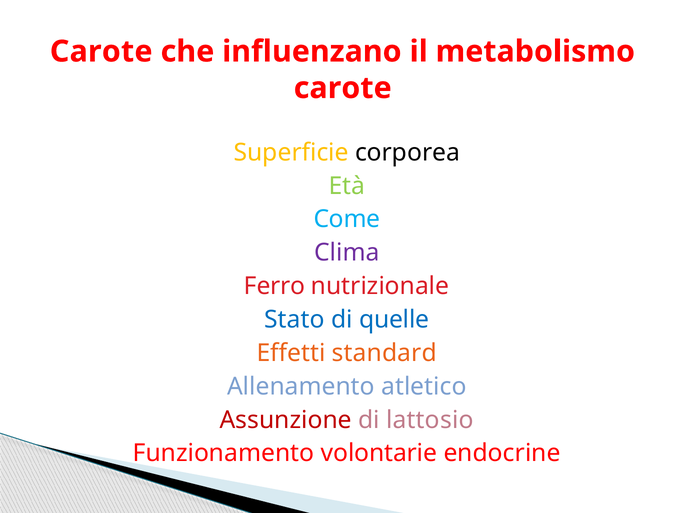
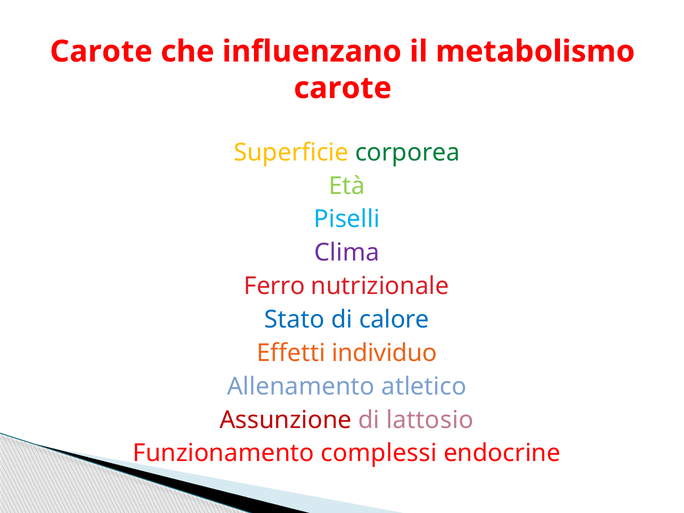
corporea colour: black -> green (408, 153)
Come: Come -> Piselli (347, 219)
quelle: quelle -> calore (394, 320)
standard: standard -> individuo (385, 353)
volontarie: volontarie -> complessi (379, 453)
